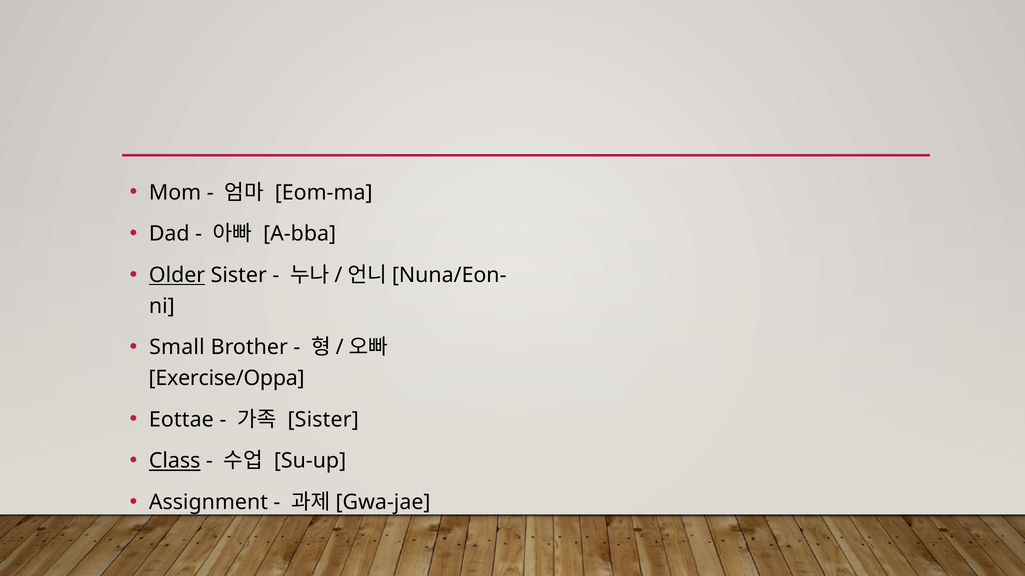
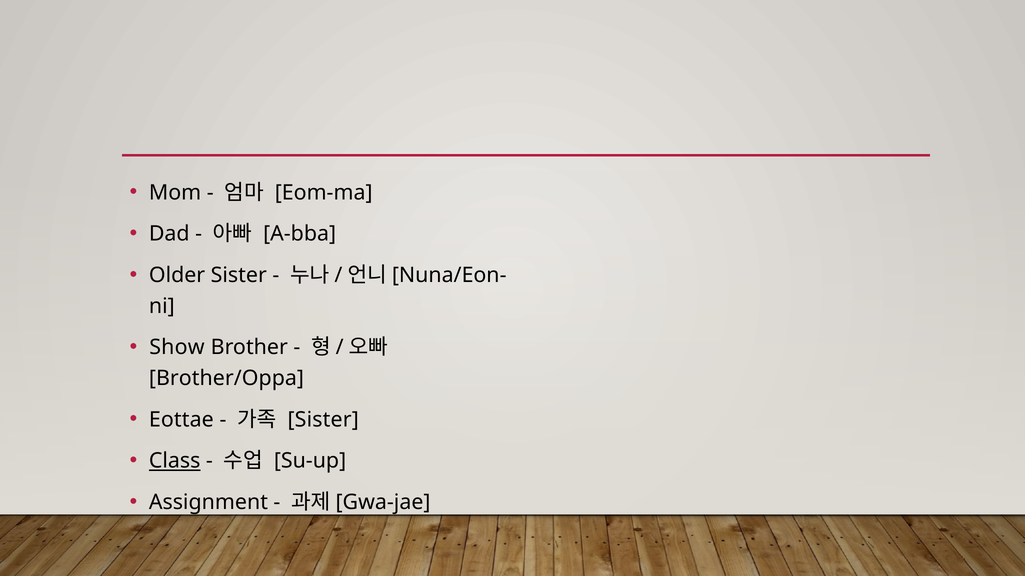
Older underline: present -> none (177, 276)
Small: Small -> Show (177, 348)
Exercise/Oppa: Exercise/Oppa -> Brother/Oppa (226, 379)
